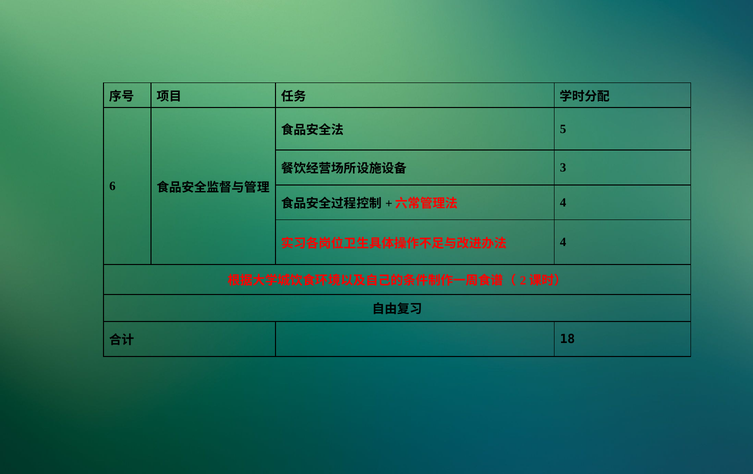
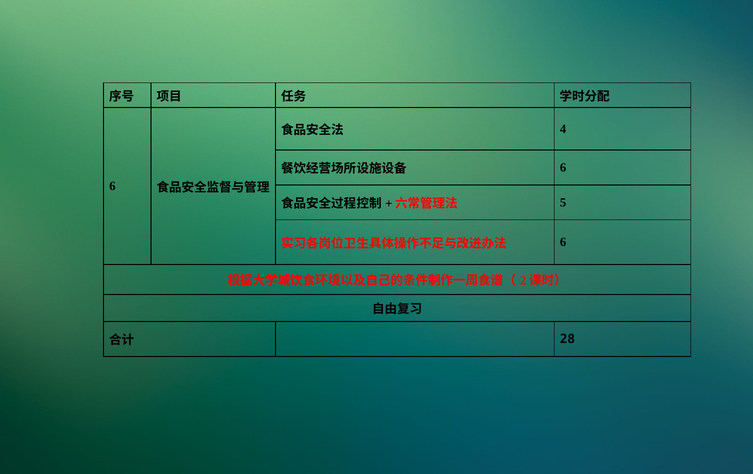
5: 5 -> 4 (563, 129)
3: 3 -> 6 (563, 168)
4: 4 -> 5 (563, 202)
4: 4 -> 6 (563, 242)
18: 18 -> 28 (567, 339)
